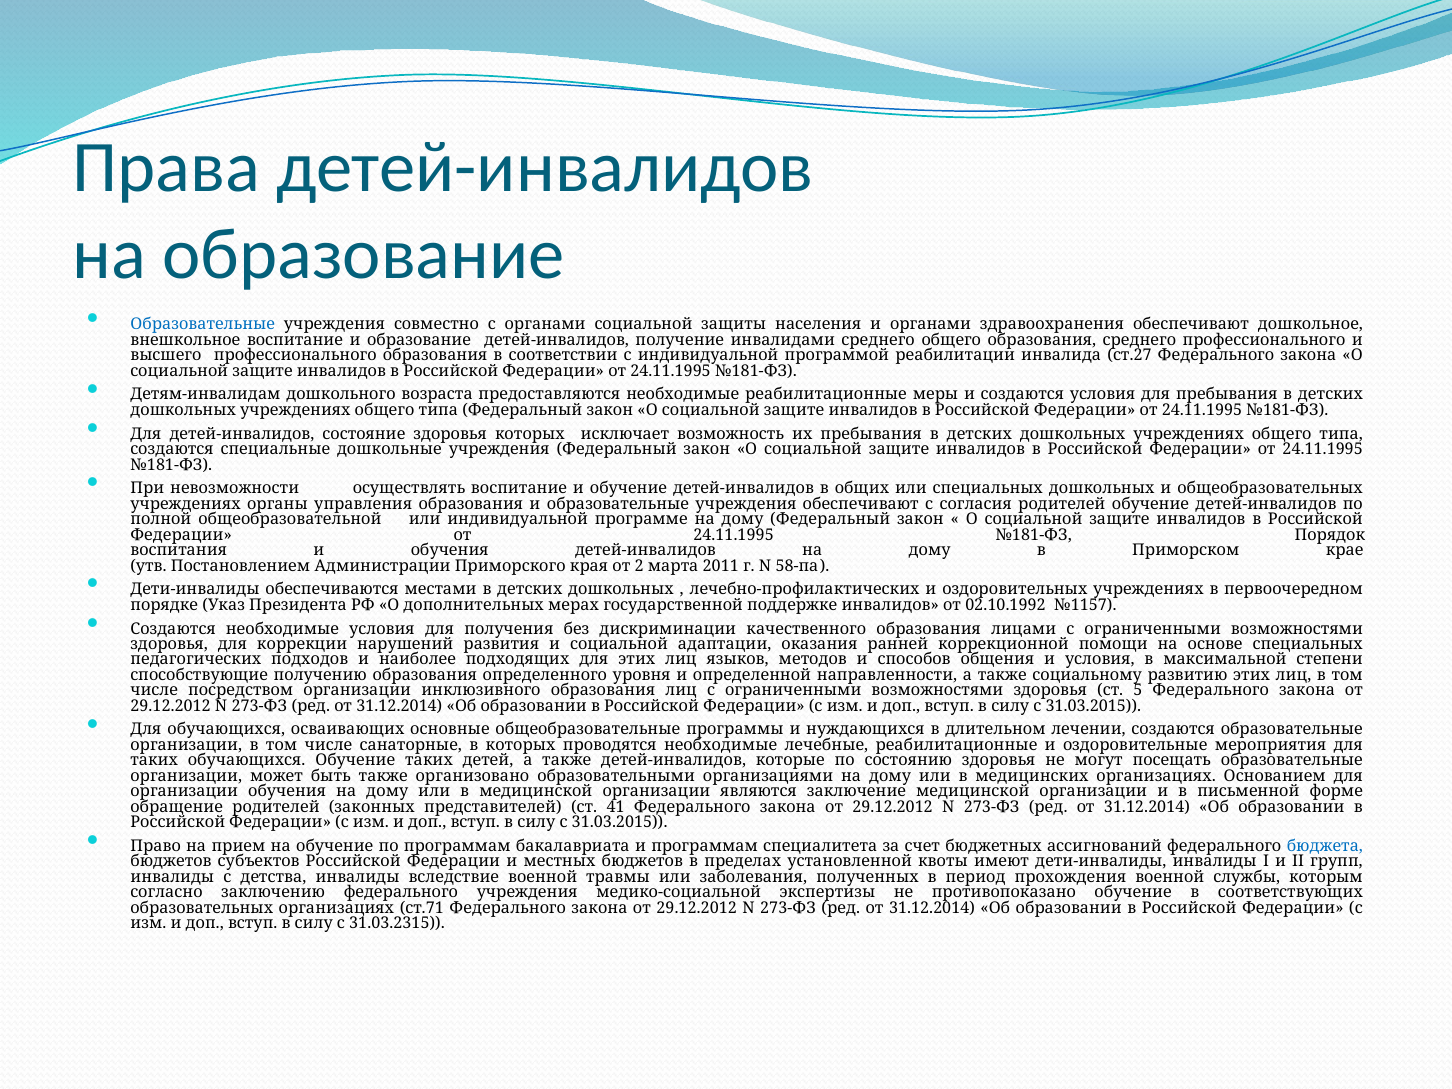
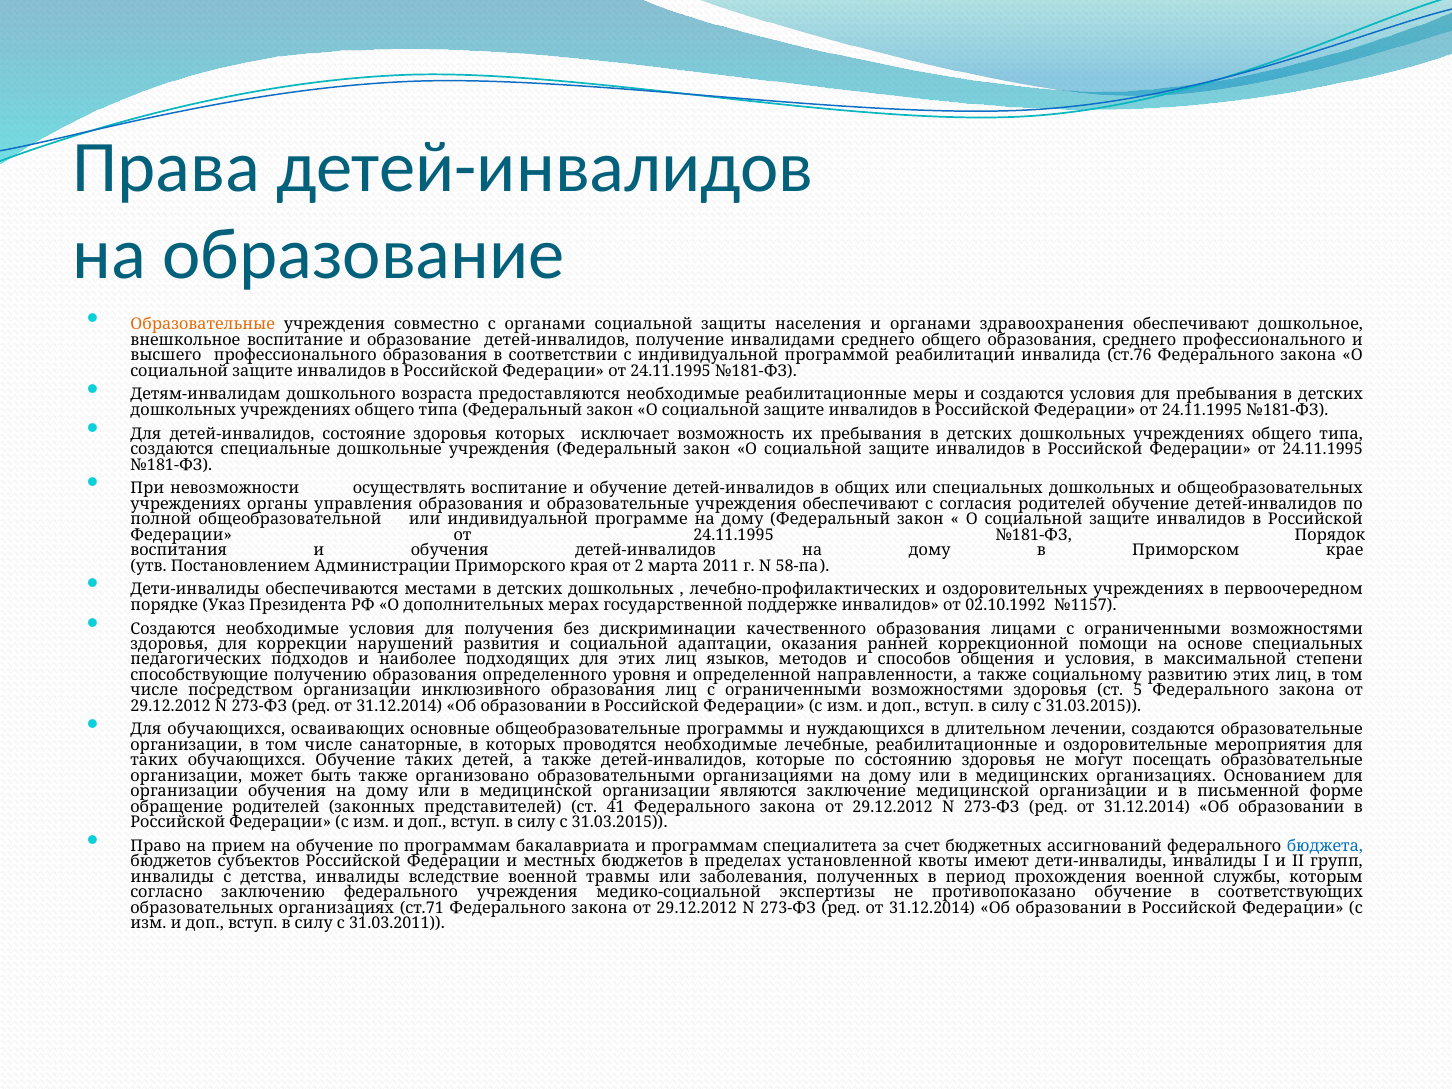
Образовательные colour: blue -> orange (203, 325)
ст.27: ст.27 -> ст.76 (1130, 355)
31.03.2315: 31.03.2315 -> 31.03.2011 (397, 923)
